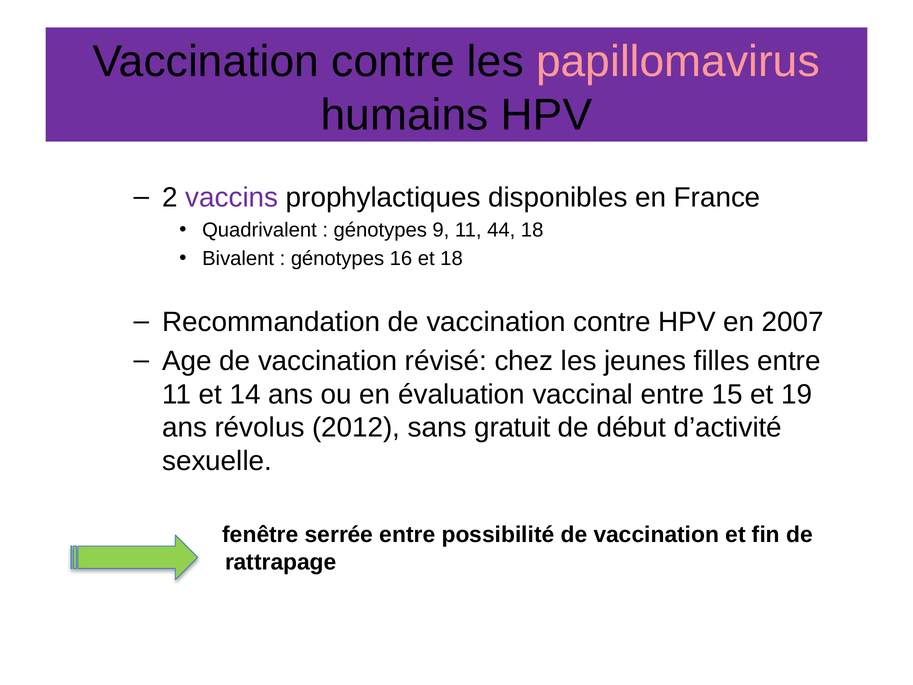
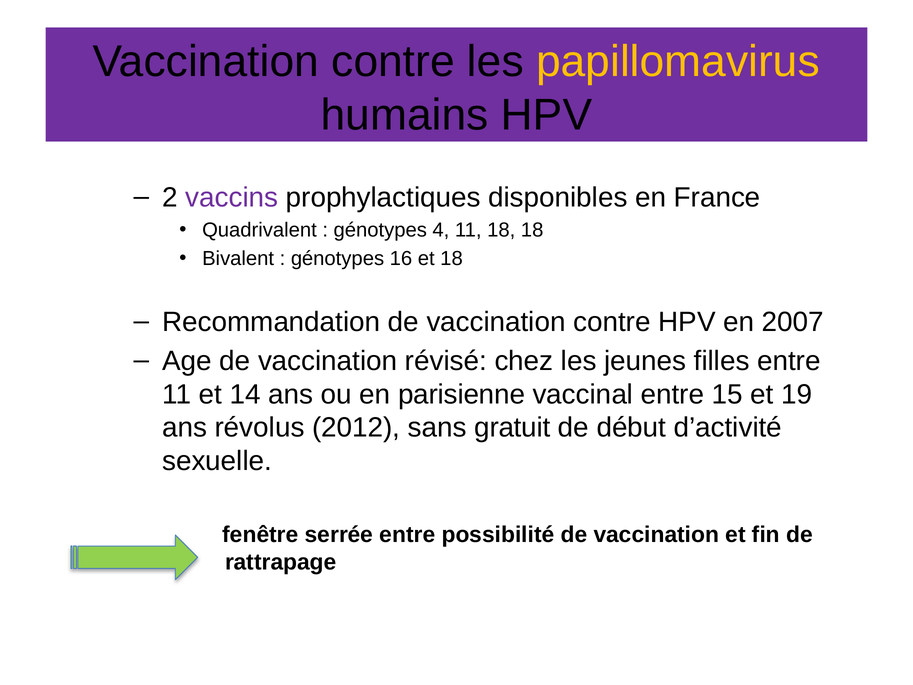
papillomavirus colour: pink -> yellow (678, 62)
9: 9 -> 4 (441, 230)
11 44: 44 -> 18 (501, 230)
évaluation: évaluation -> parisienne (462, 394)
